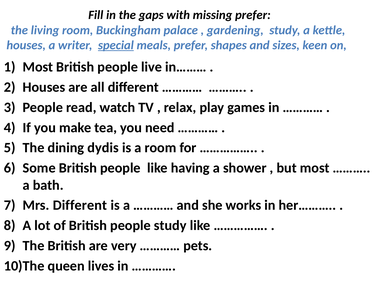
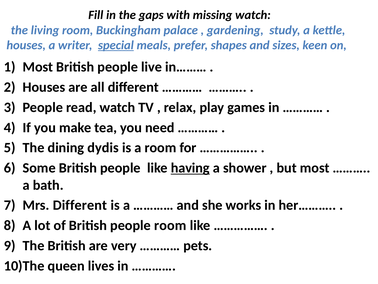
missing prefer: prefer -> watch (253, 15)
having underline: none -> present (190, 168)
people study: study -> room (170, 225)
